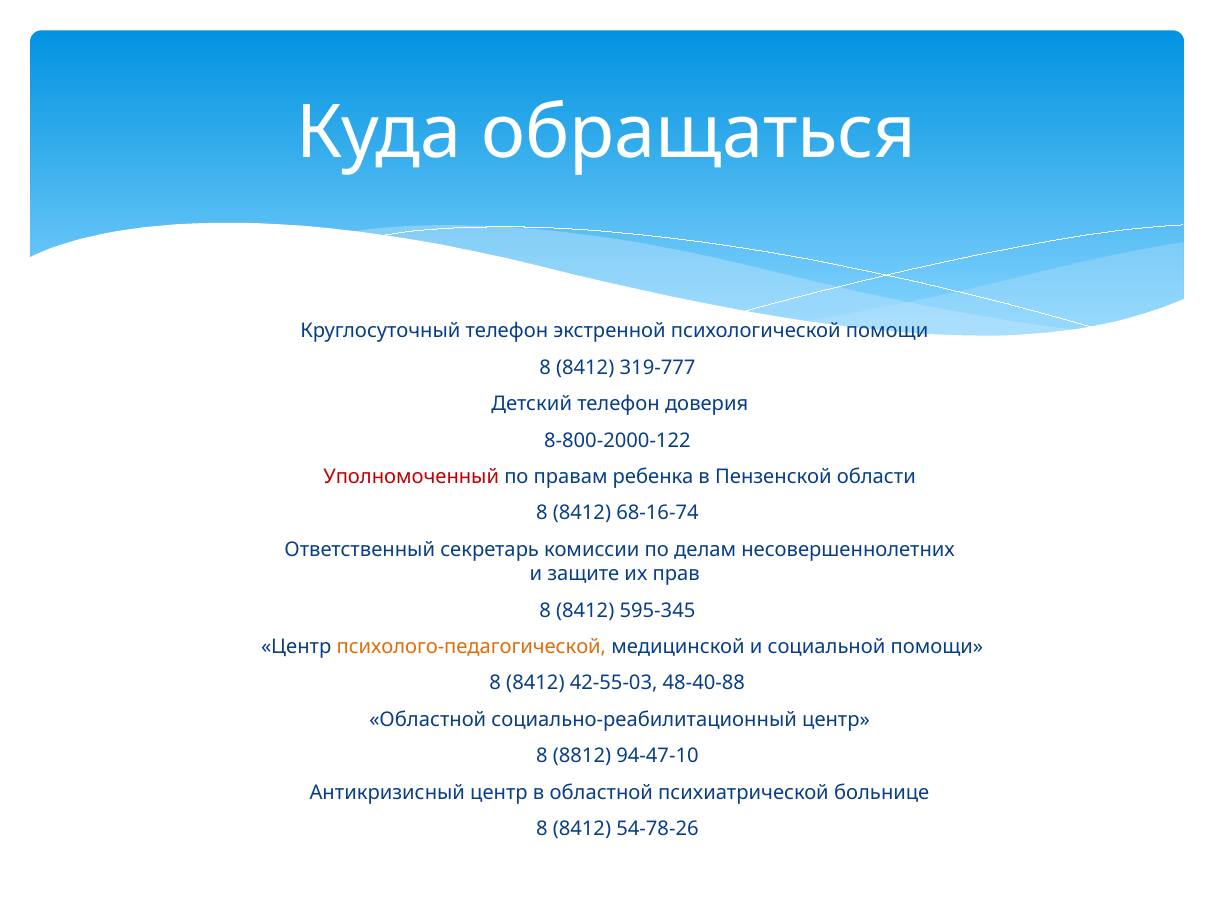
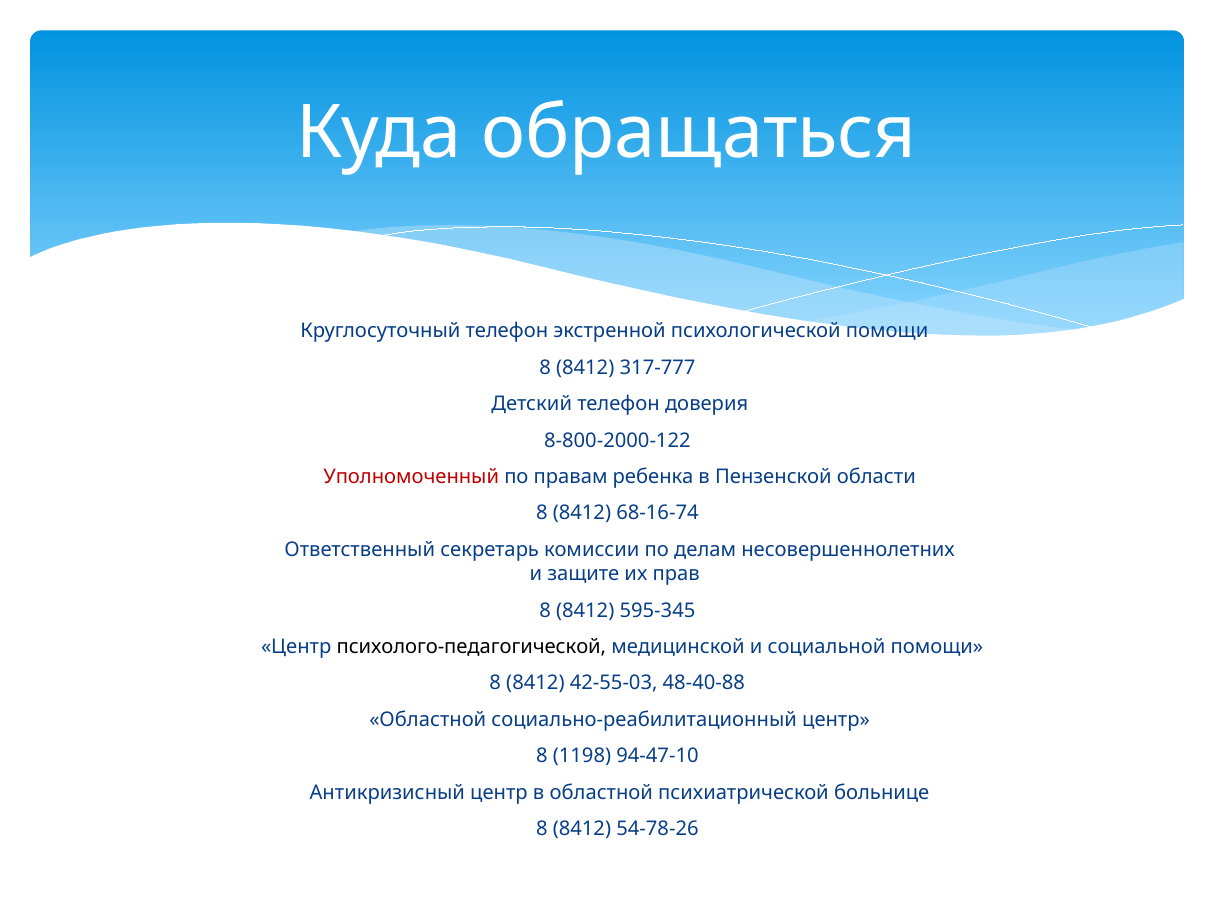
319-777: 319-777 -> 317-777 (658, 368)
психолого-педагогической colour: orange -> black (471, 647)
8812: 8812 -> 1198 (582, 756)
